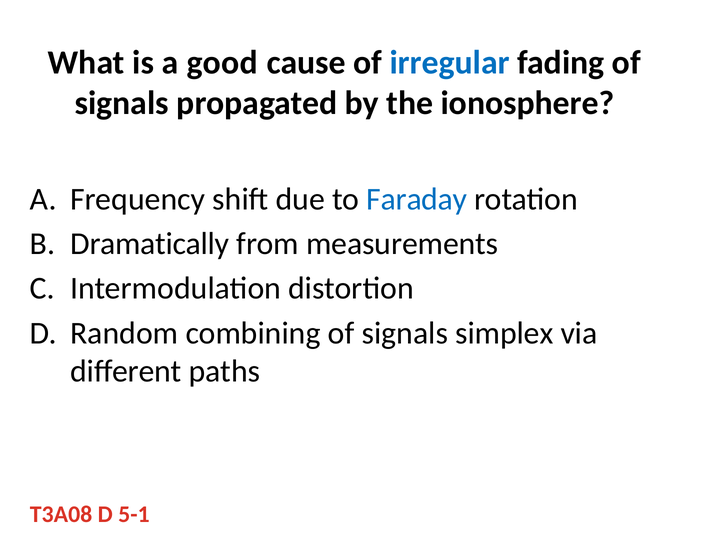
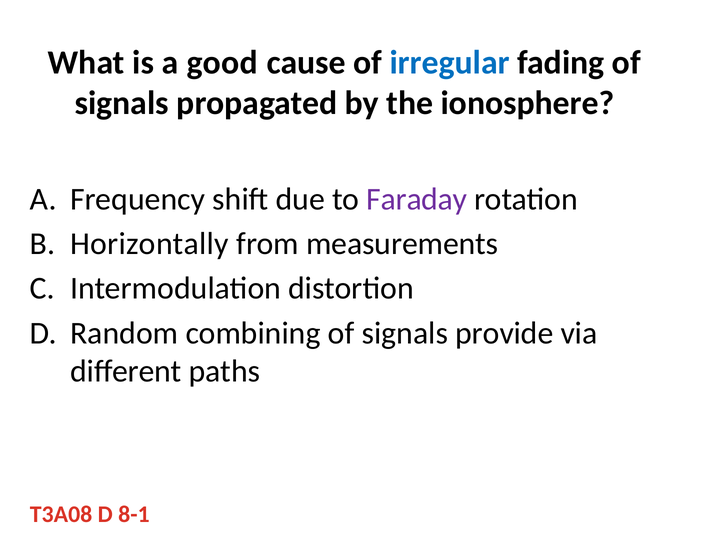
Faraday colour: blue -> purple (417, 199)
Dramatically: Dramatically -> Horizontally (150, 244)
simplex: simplex -> provide (504, 333)
5-1: 5-1 -> 8-1 (134, 514)
